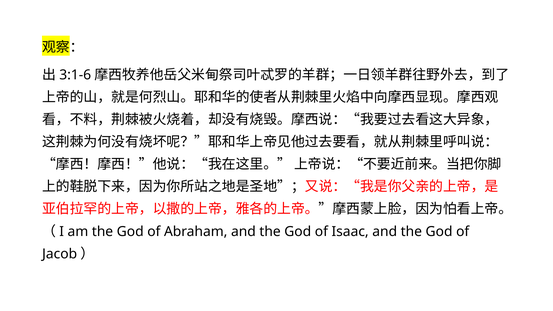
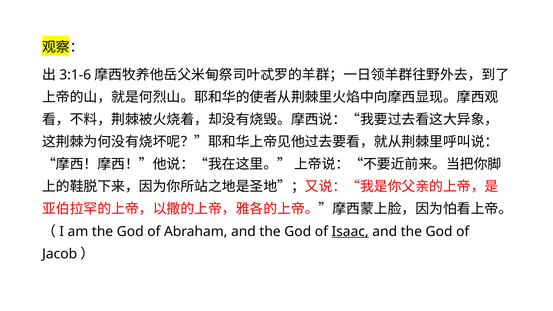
Isaac underline: none -> present (350, 232)
